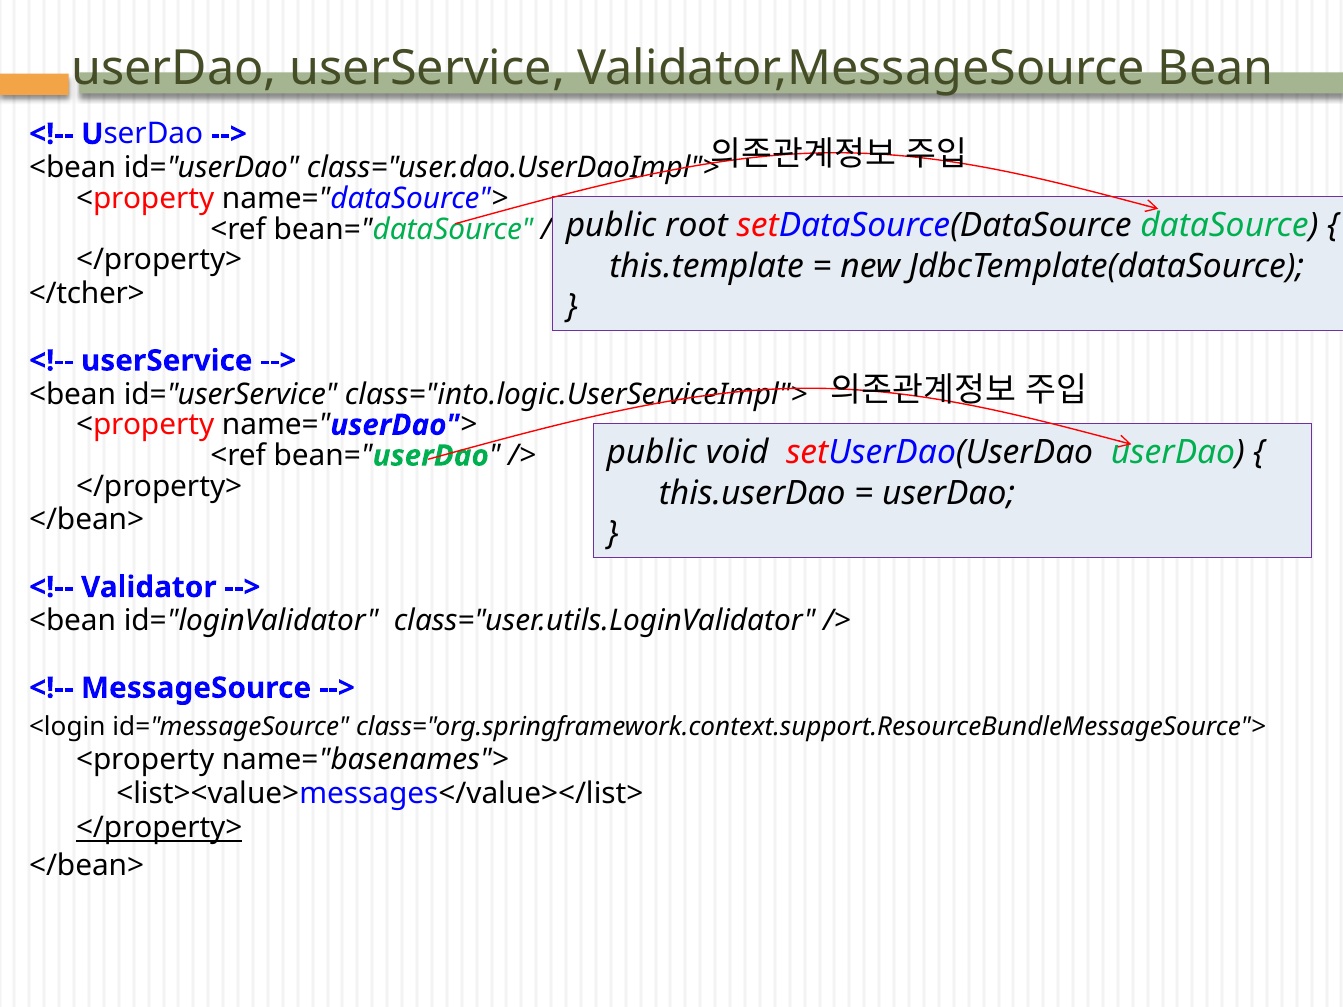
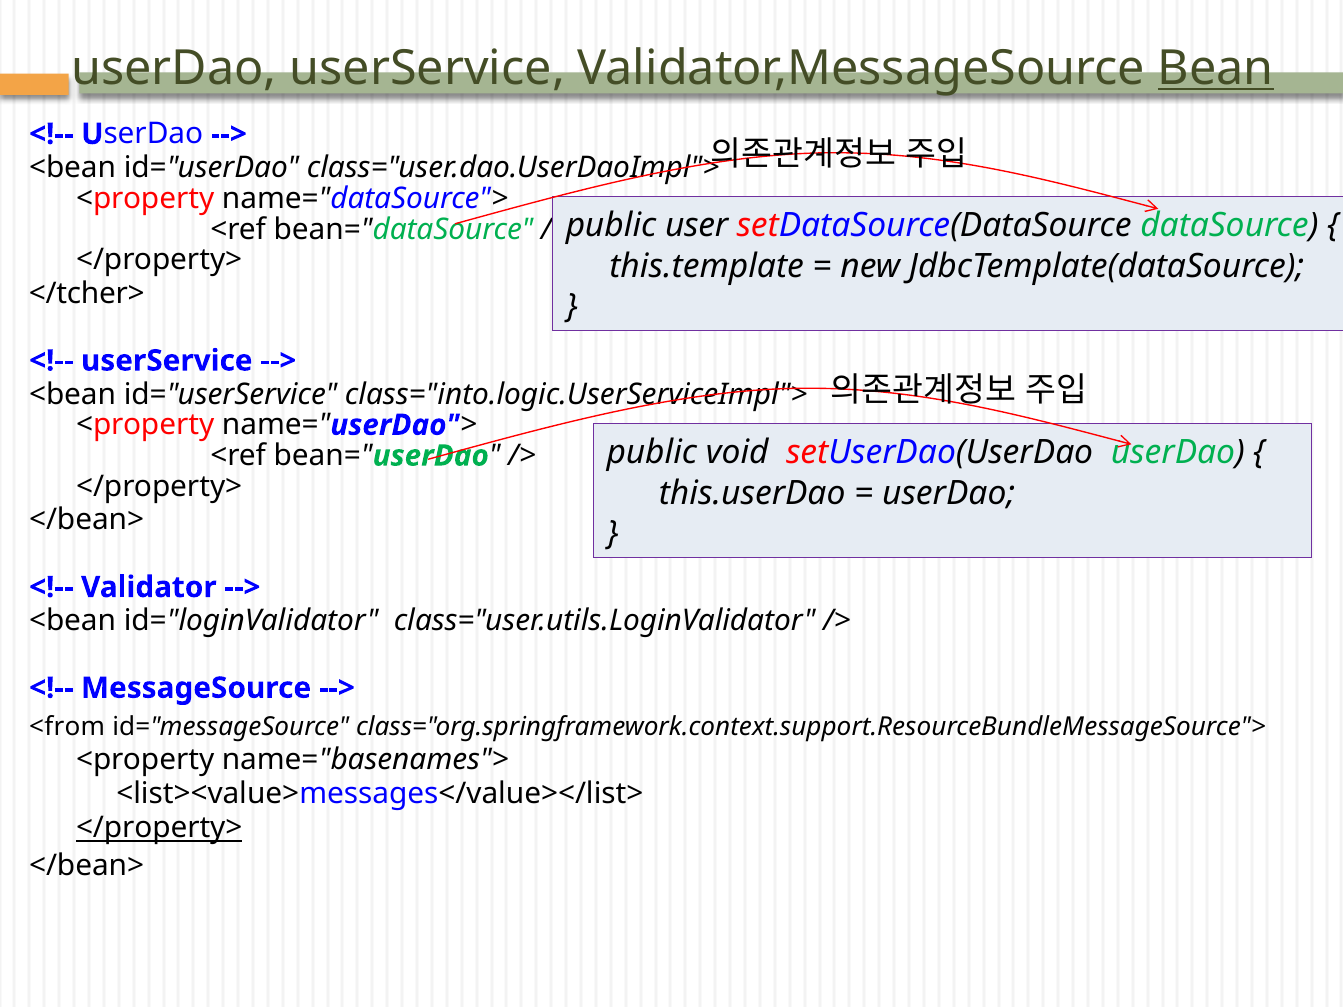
Bean underline: none -> present (1216, 68)
root: root -> user (697, 226)
<login: <login -> <from (67, 727)
